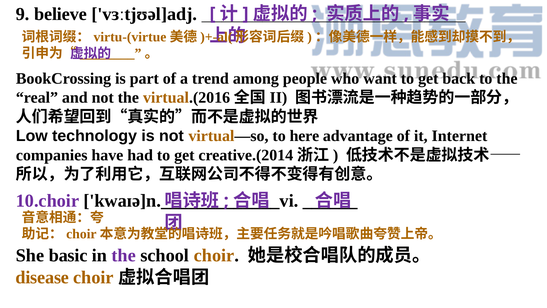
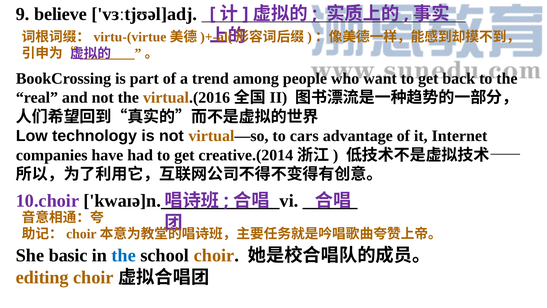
here: here -> cars (304, 136)
the colour: purple -> blue (124, 255)
disease: disease -> editing (42, 277)
